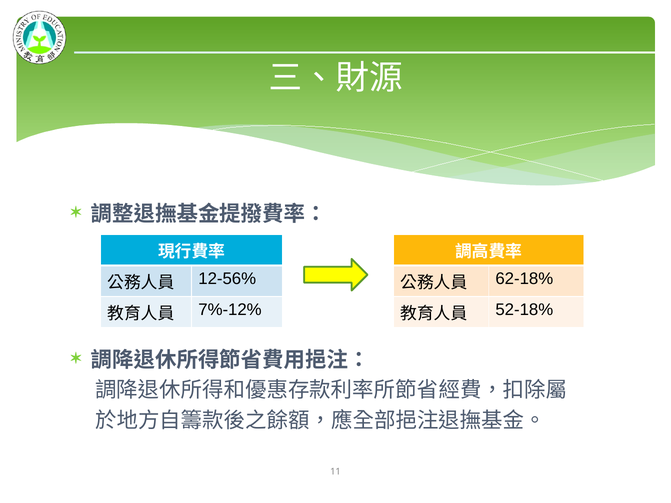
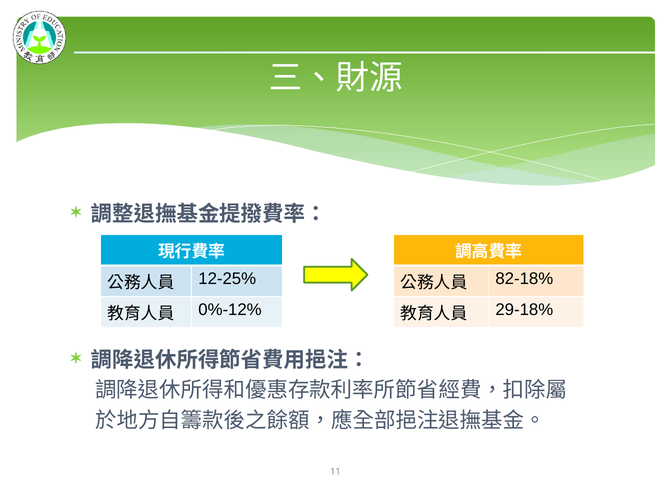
12-56%: 12-56% -> 12-25% (227, 279)
62-18%: 62-18% -> 82-18% (524, 279)
7%-12%: 7%-12% -> 0%-12% (230, 310)
52-18%: 52-18% -> 29-18% (524, 310)
